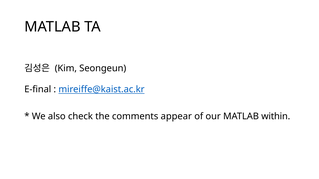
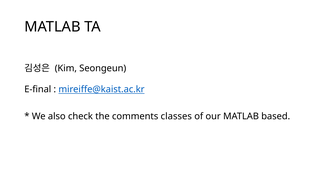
appear: appear -> classes (176, 116)
within: within -> based (276, 116)
